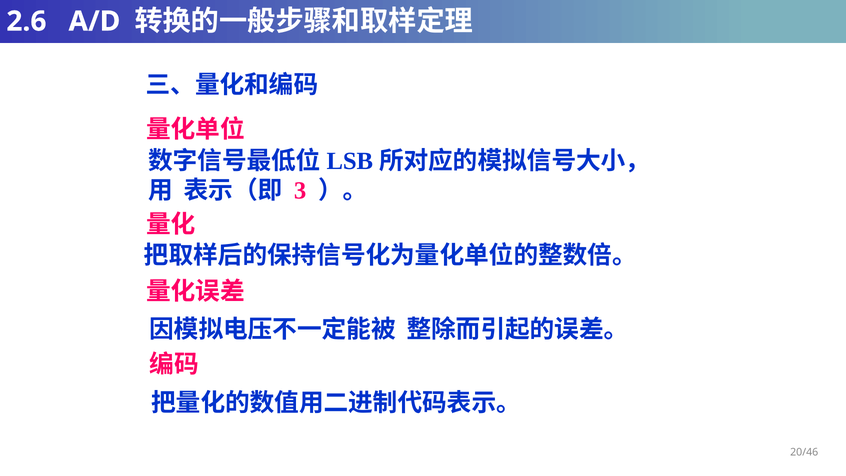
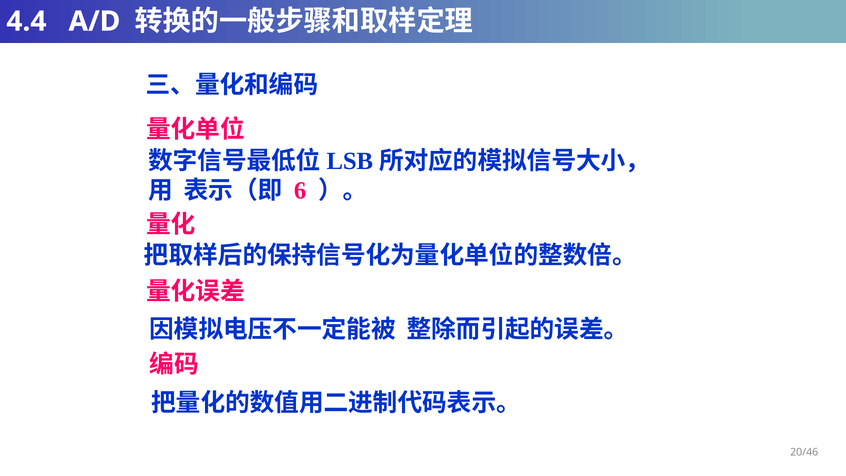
2.6: 2.6 -> 4.4 (26, 21)
3: 3 -> 6 (300, 191)
